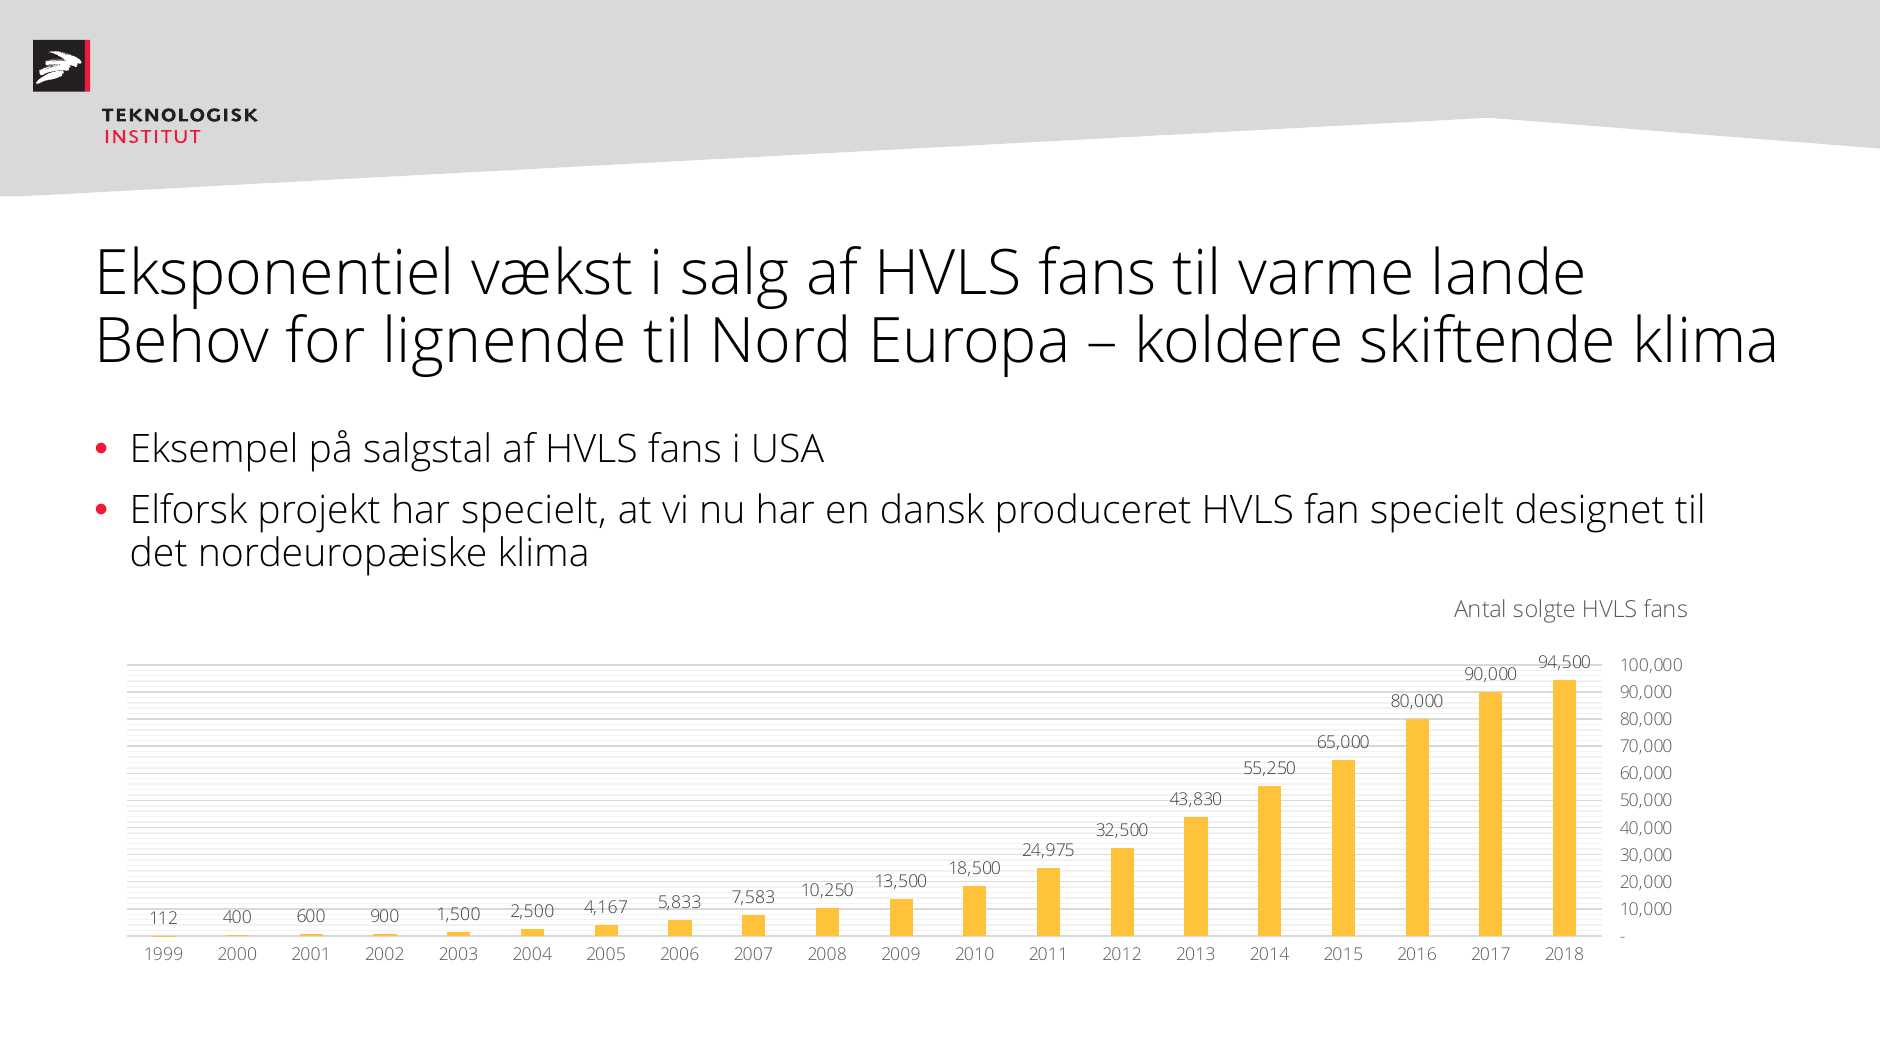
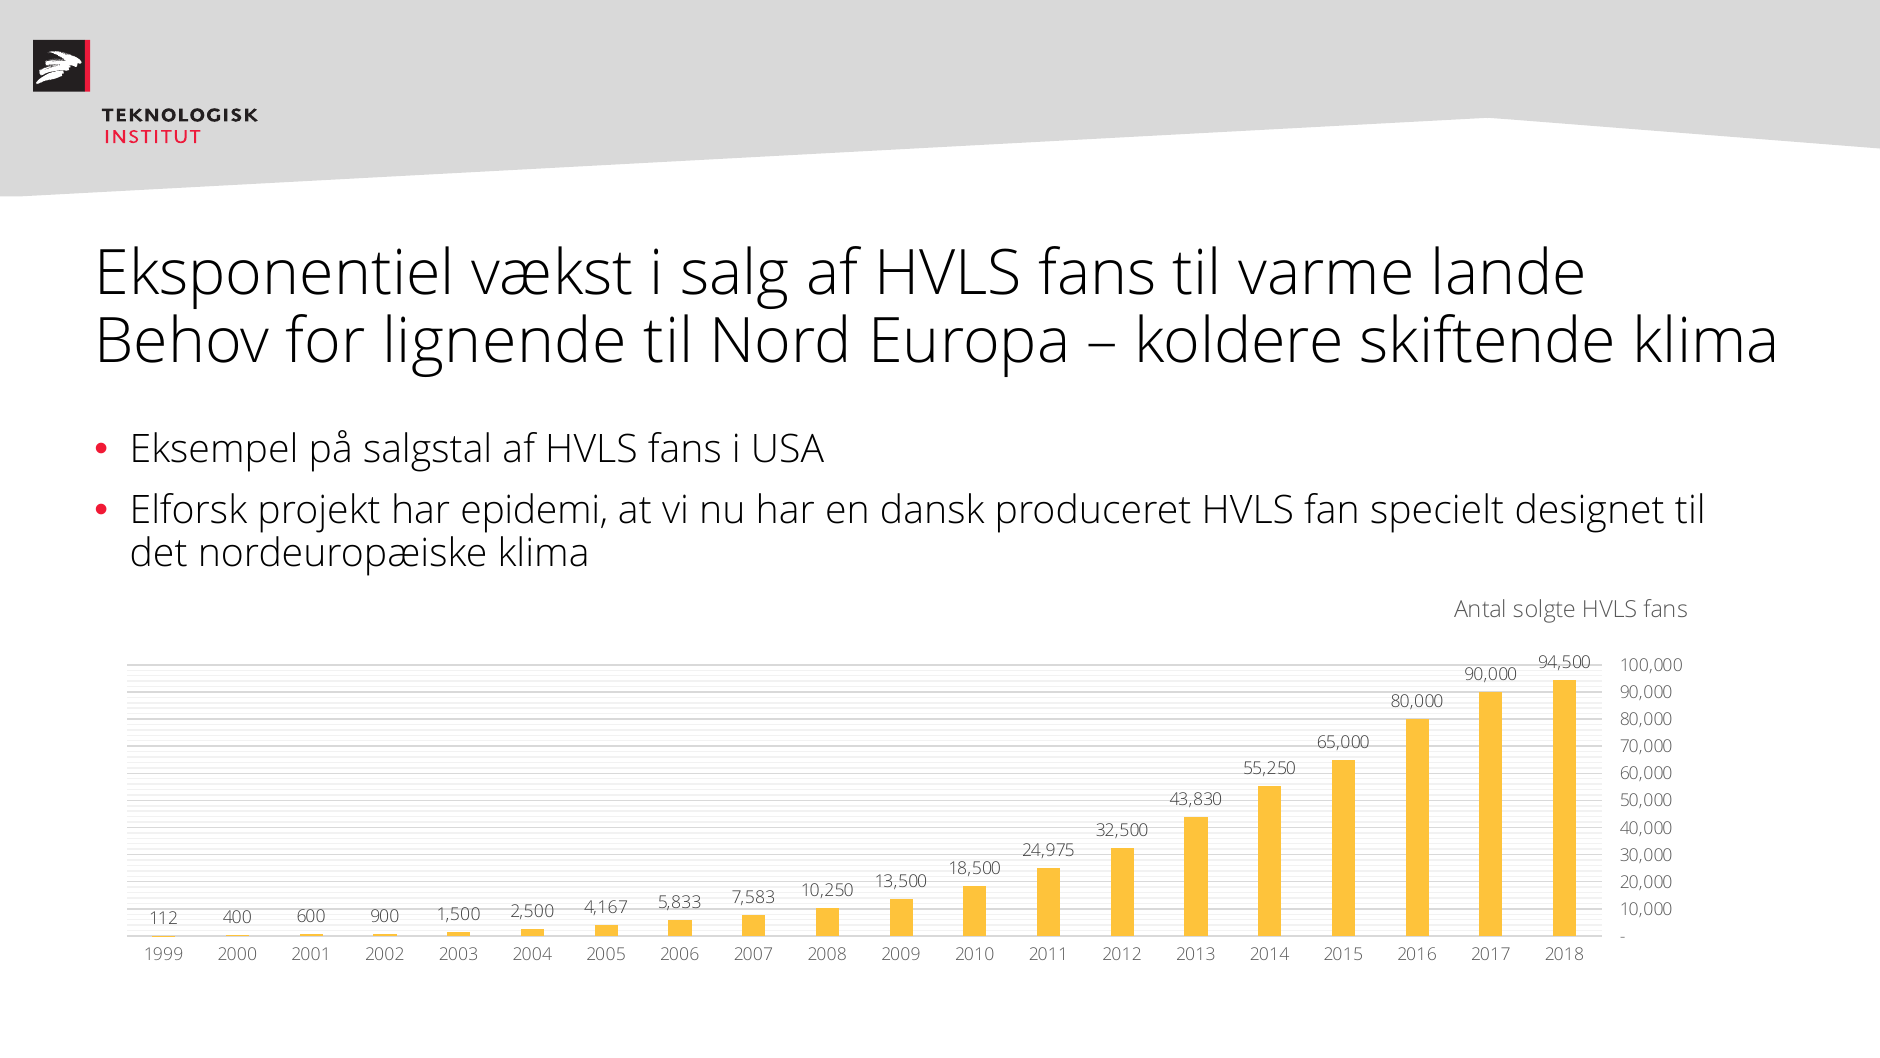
har specielt: specielt -> epidemi (534, 511)
